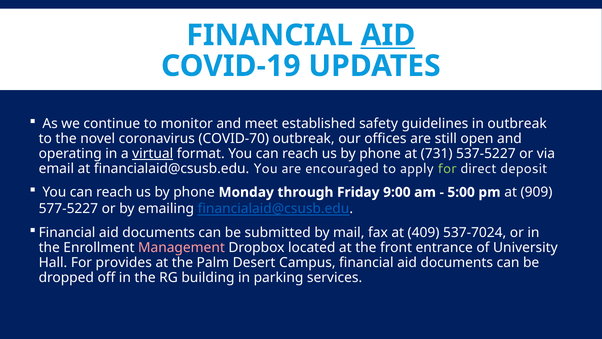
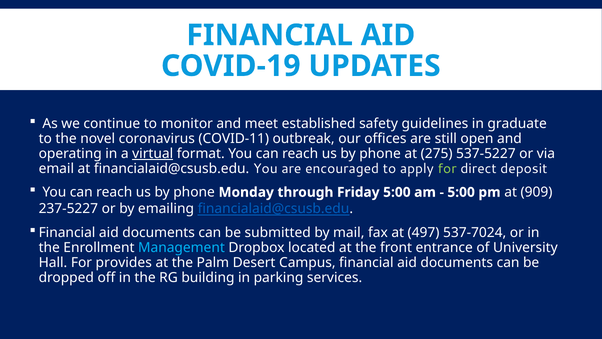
AID underline: present -> none (388, 35)
in outbreak: outbreak -> graduate (517, 124)
COVID-70: COVID-70 -> COVID-11 (234, 139)
731: 731 -> 275 (437, 154)
Friday 9:00: 9:00 -> 5:00 (397, 192)
577-5227: 577-5227 -> 237-5227 (68, 209)
409: 409 -> 497 (424, 233)
Management colour: pink -> light blue (181, 248)
